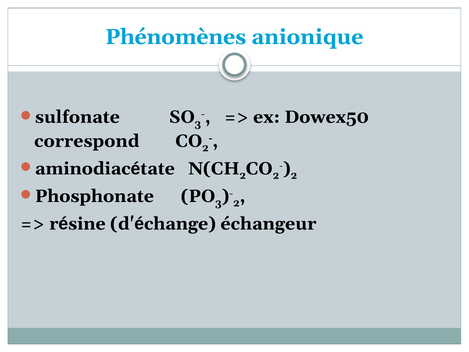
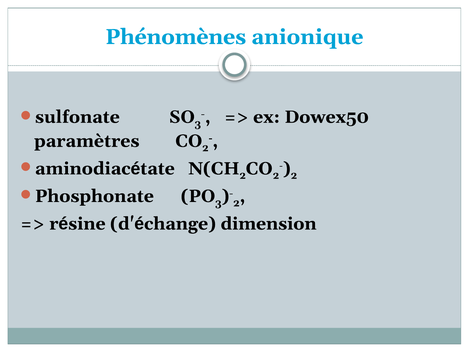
correspond: correspond -> paramètres (87, 141)
échangeur: échangeur -> dimension (269, 224)
